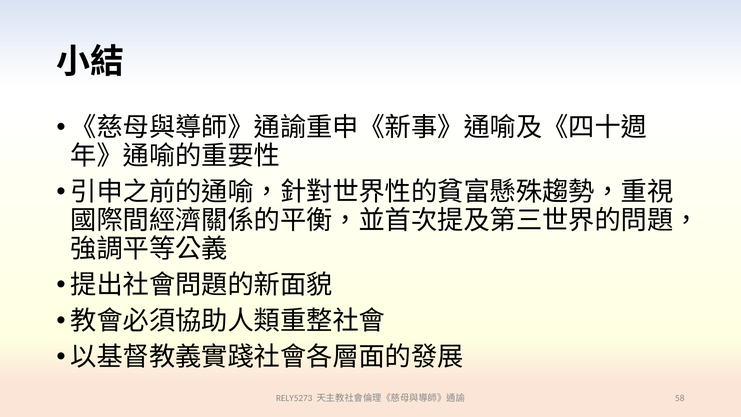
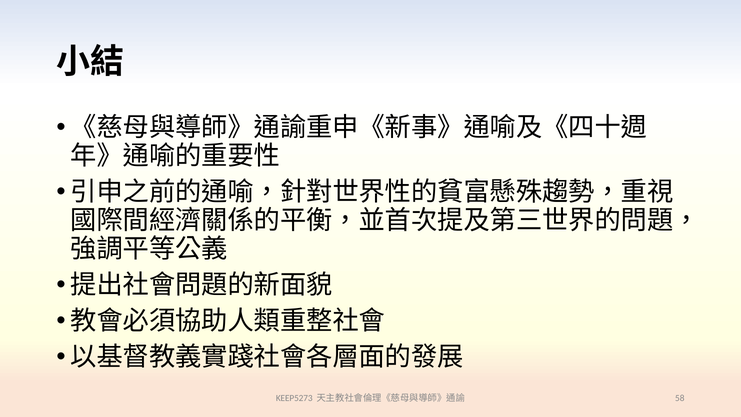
RELY5273: RELY5273 -> KEEP5273 (294, 398)
